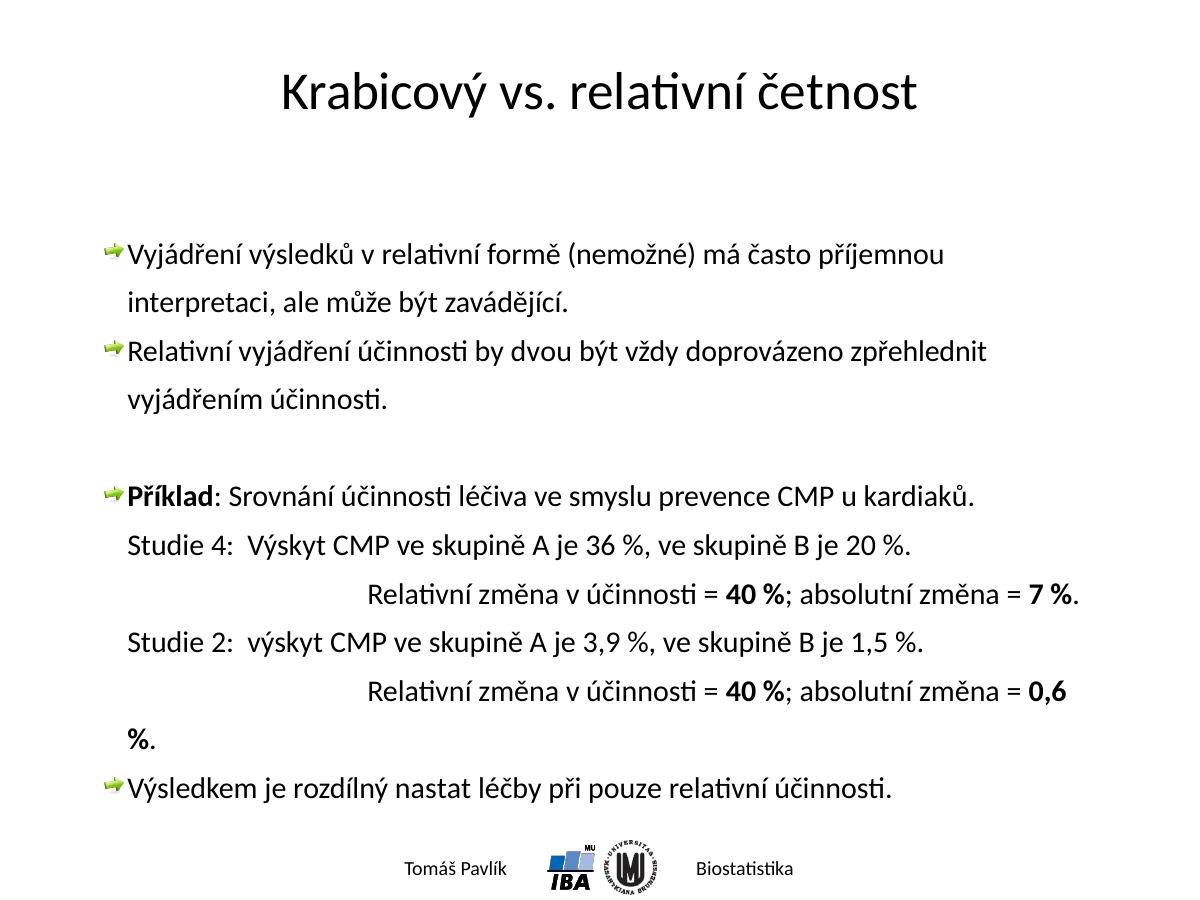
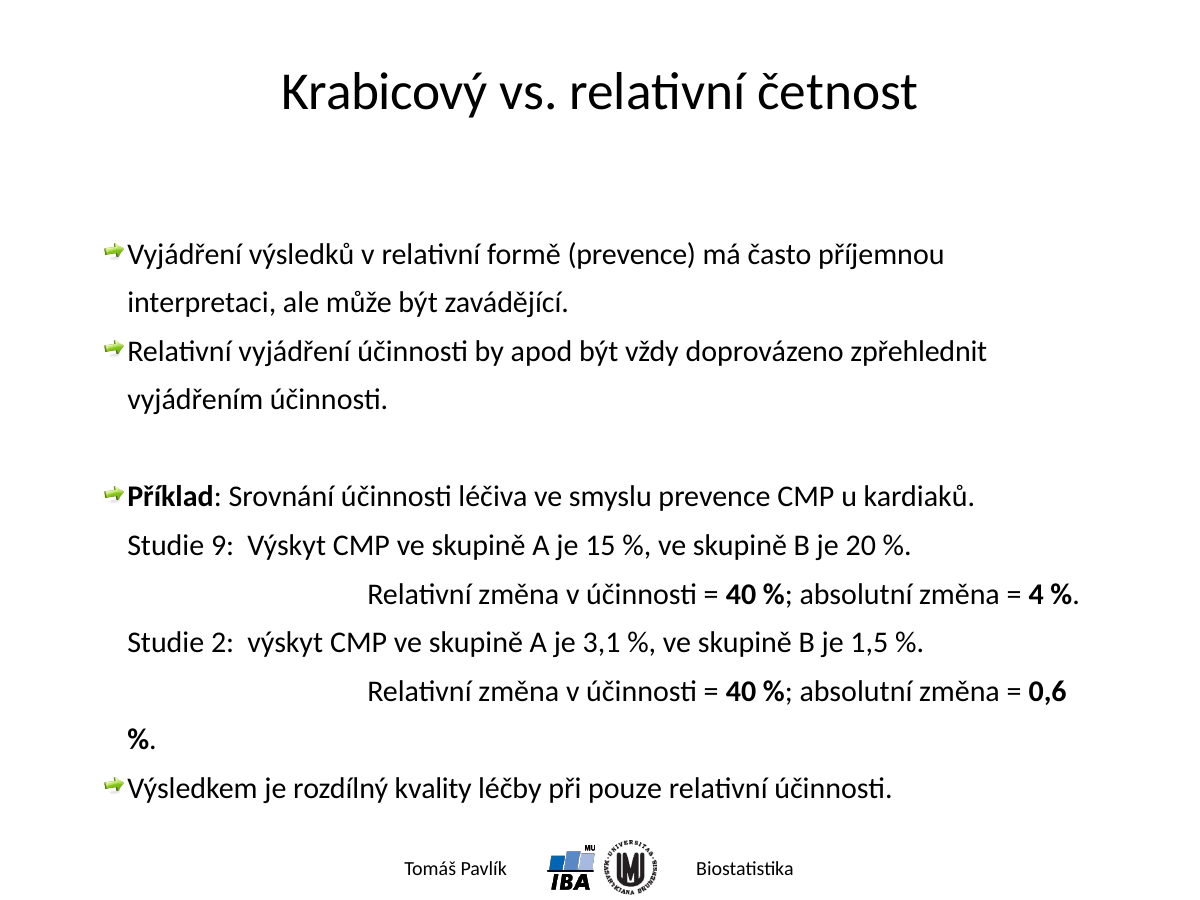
formě nemožné: nemožné -> prevence (632, 254)
dvou: dvou -> apod (541, 351)
4: 4 -> 9 (223, 546)
36: 36 -> 15 (600, 546)
7: 7 -> 4 (1036, 594)
3,9: 3,9 -> 3,1 (602, 643)
nastat: nastat -> kvality (433, 788)
